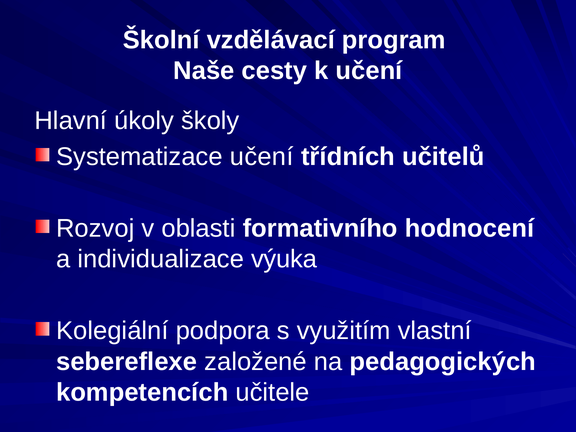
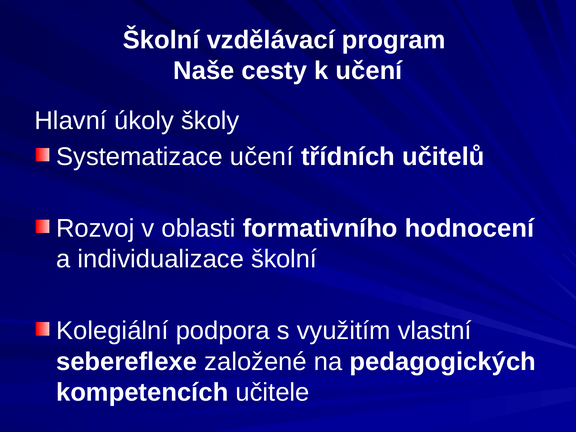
individualizace výuka: výuka -> školní (284, 259)
